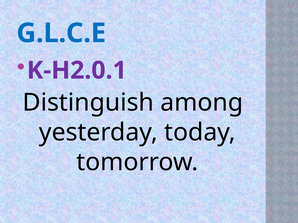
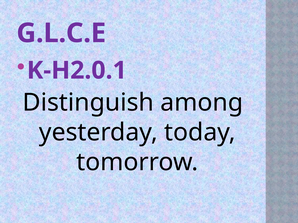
G.L.C.E colour: blue -> purple (61, 33)
